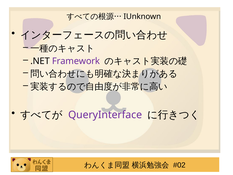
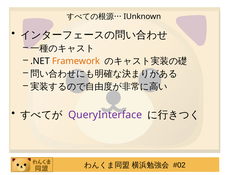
Framework colour: purple -> orange (76, 61)
